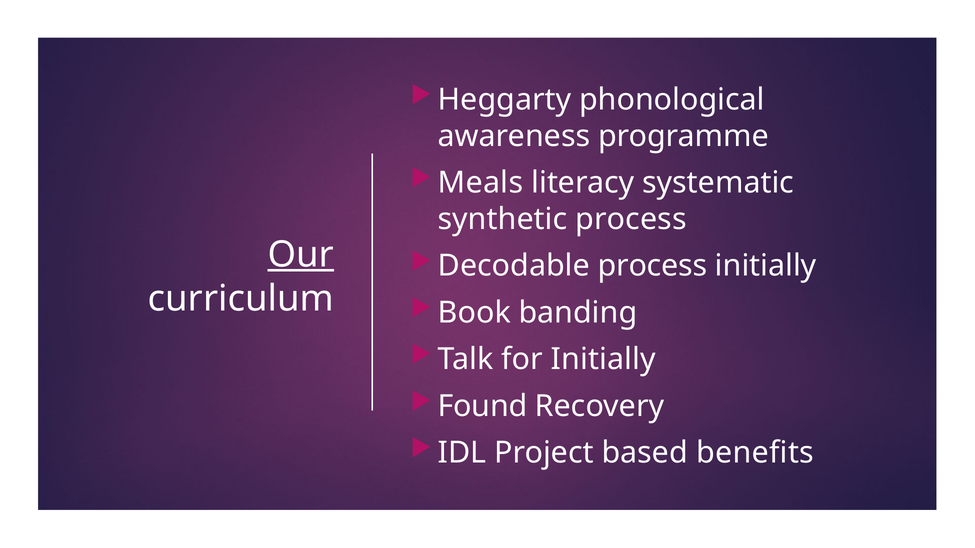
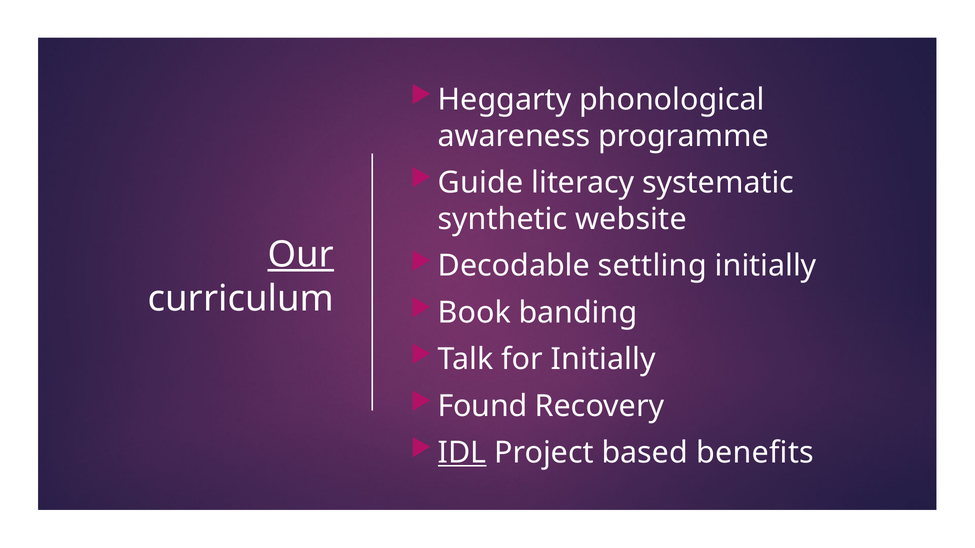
Meals: Meals -> Guide (481, 183)
synthetic process: process -> website (631, 219)
Decodable process: process -> settling (652, 266)
IDL underline: none -> present (462, 453)
